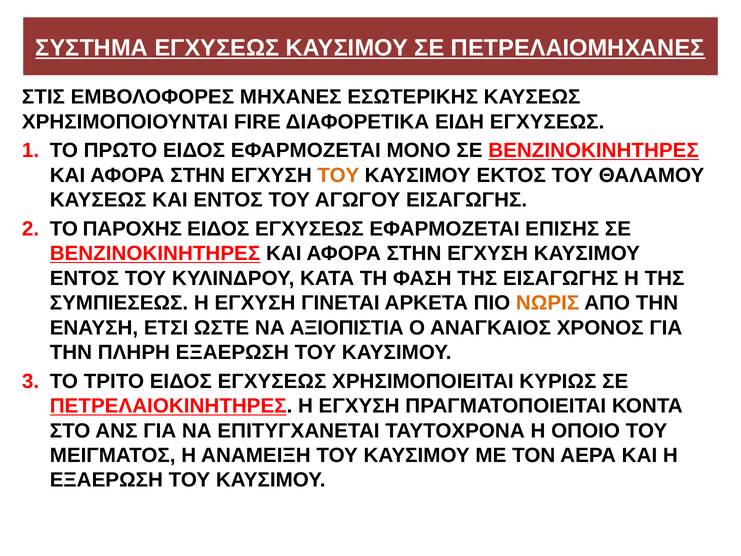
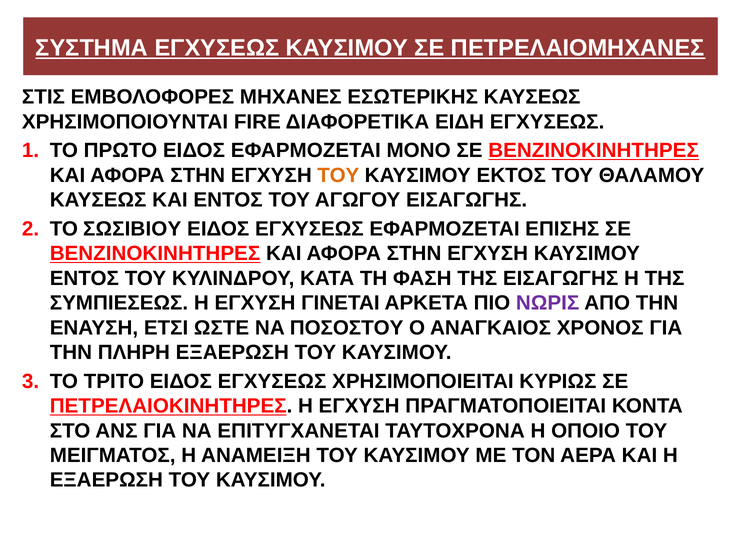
ΠΑΡΟΧΗΣ: ΠΑΡΟΧΗΣ -> ΣΩΣΙΒΙΟΥ (132, 229)
ΝΩΡΙΣ colour: orange -> purple (548, 303)
ΑΞΙΟΠΙΣΤΙΑ: ΑΞΙΟΠΙΣΤΙΑ -> ΠΟΣΟΣΤΟΥ (347, 328)
